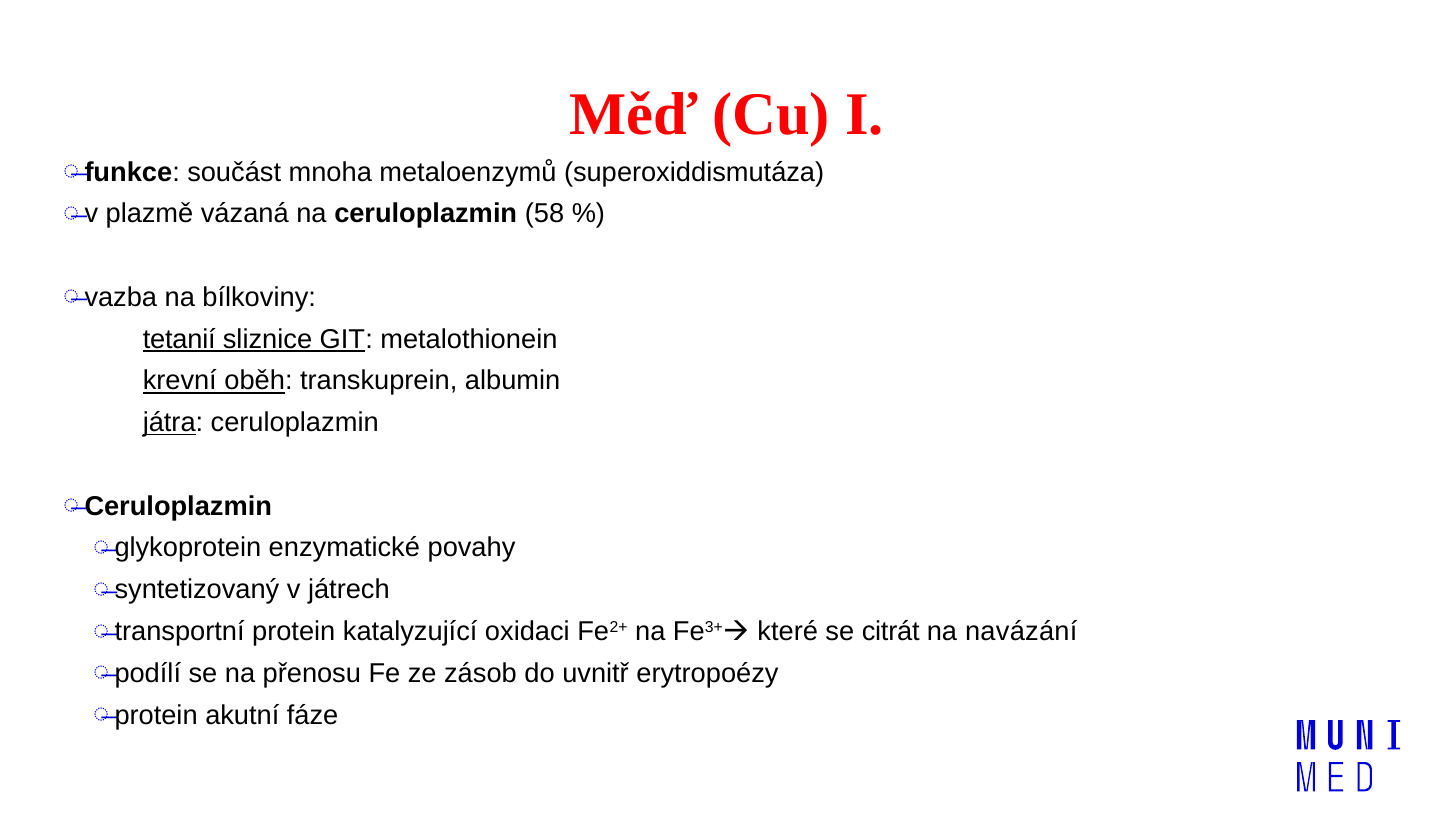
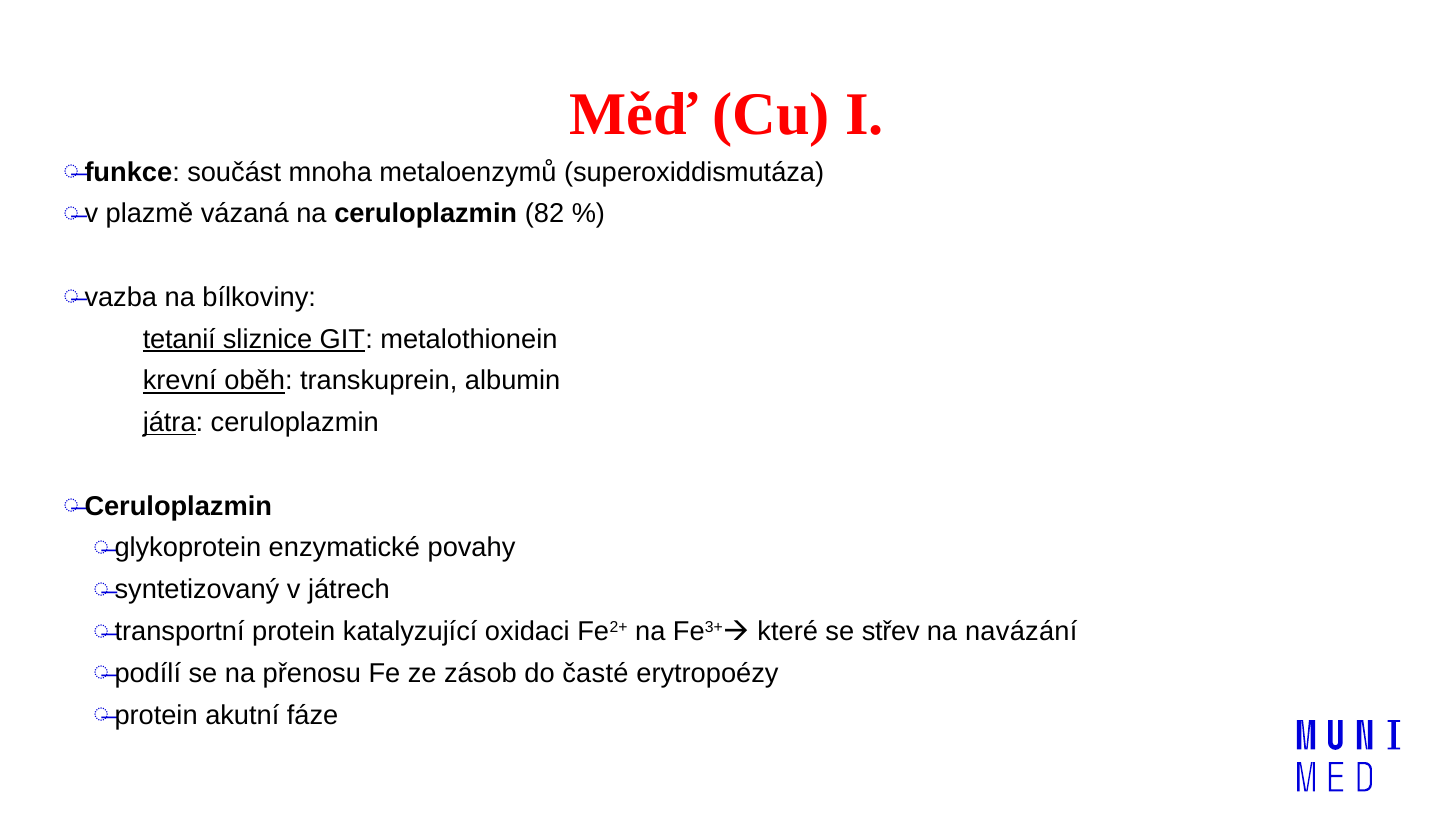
58: 58 -> 82 (545, 214)
citrát: citrát -> střev (891, 632)
uvnitř: uvnitř -> časté (595, 674)
